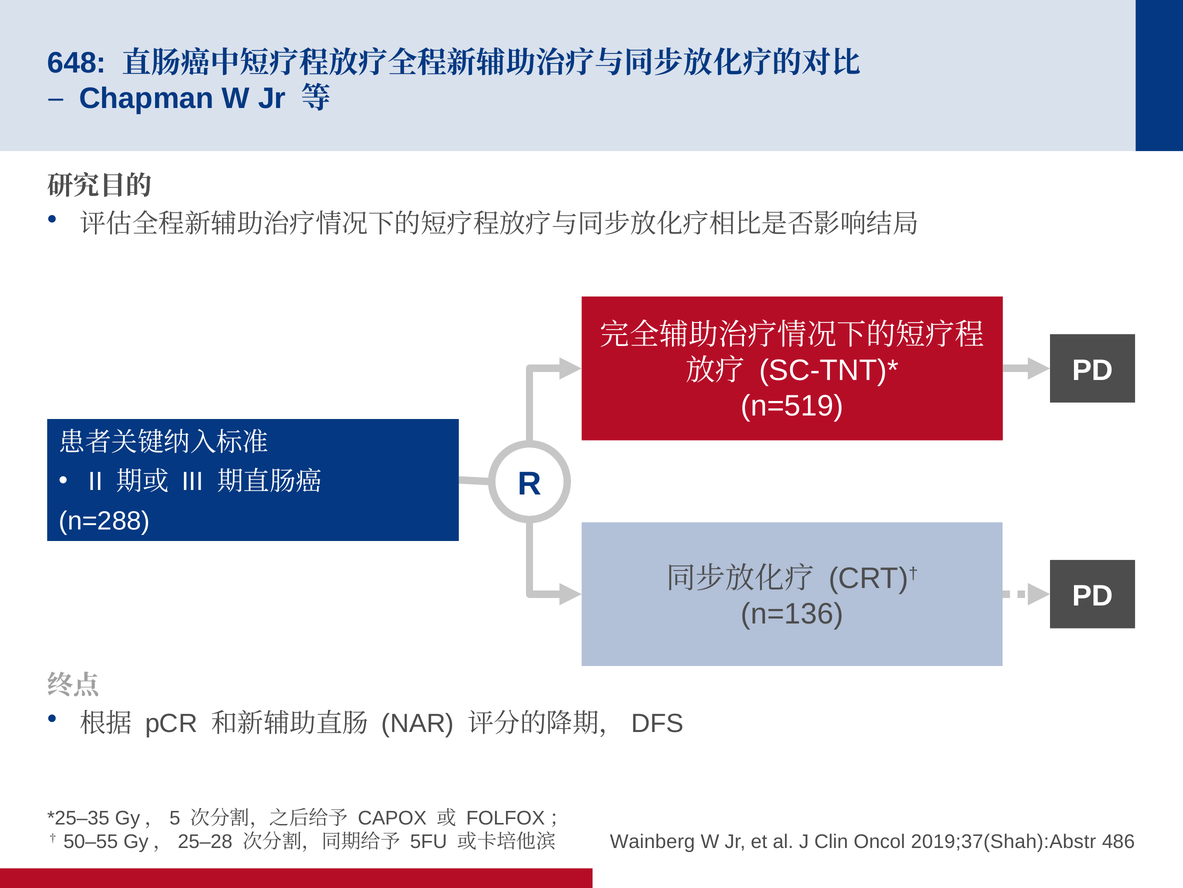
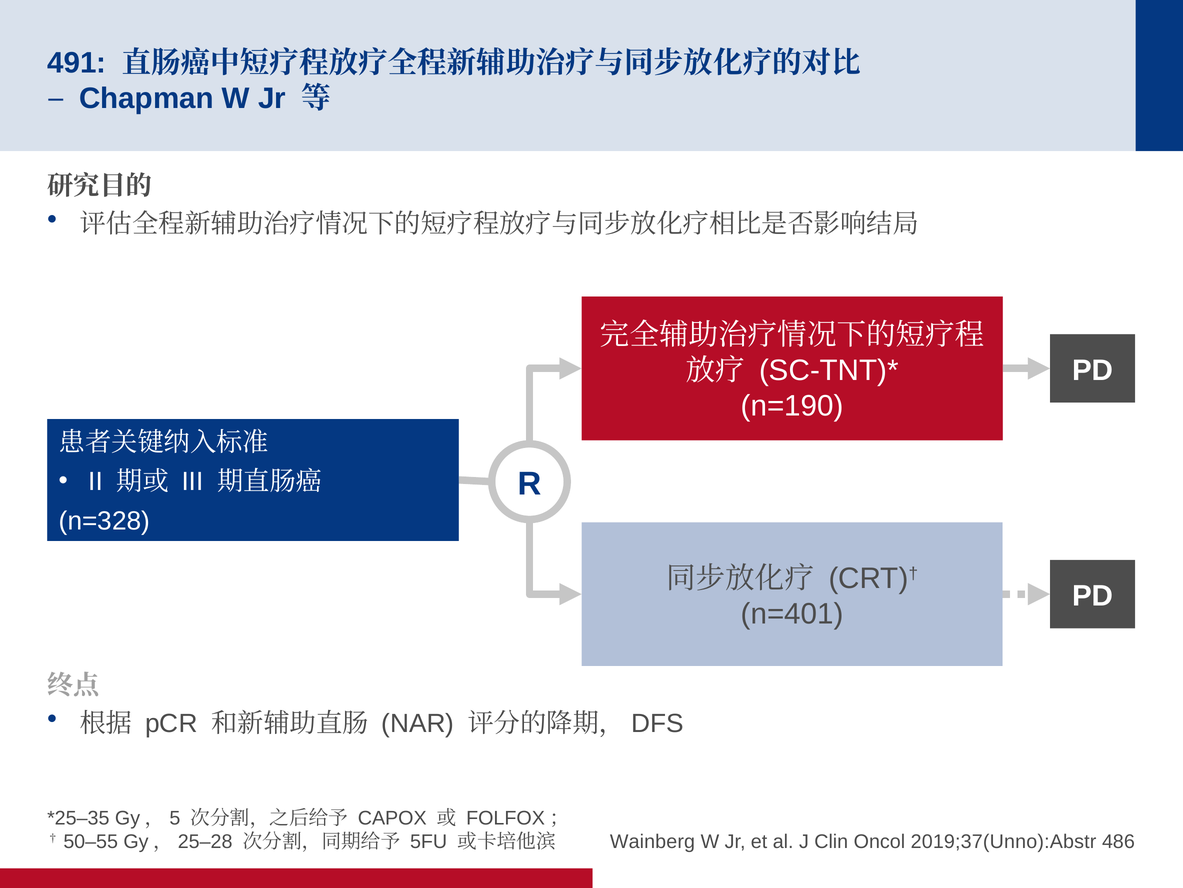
648: 648 -> 491 (77, 63)
n=519: n=519 -> n=190 (792, 406)
n=288: n=288 -> n=328 (104, 521)
n=136: n=136 -> n=401 (792, 613)
2019;37(Shah):Abstr: 2019;37(Shah):Abstr -> 2019;37(Unno):Abstr (1004, 841)
